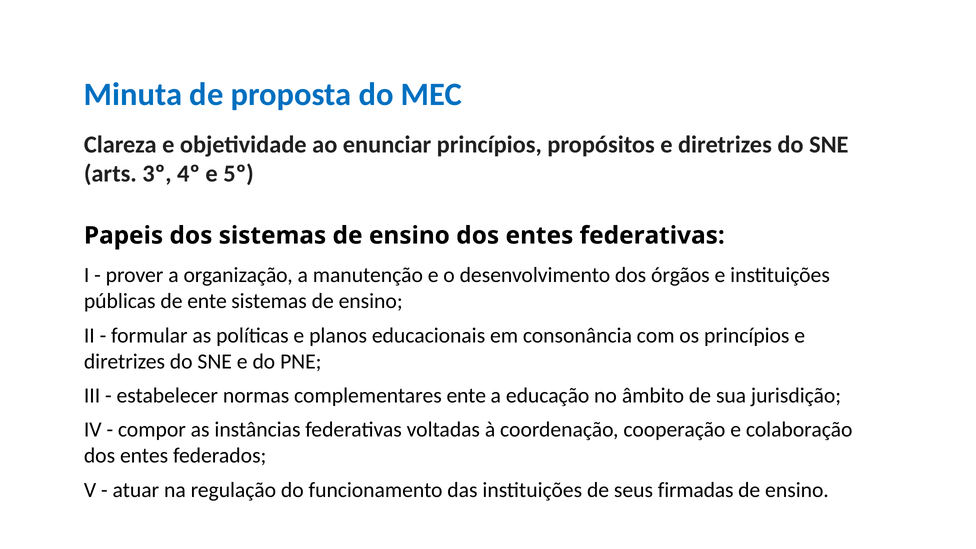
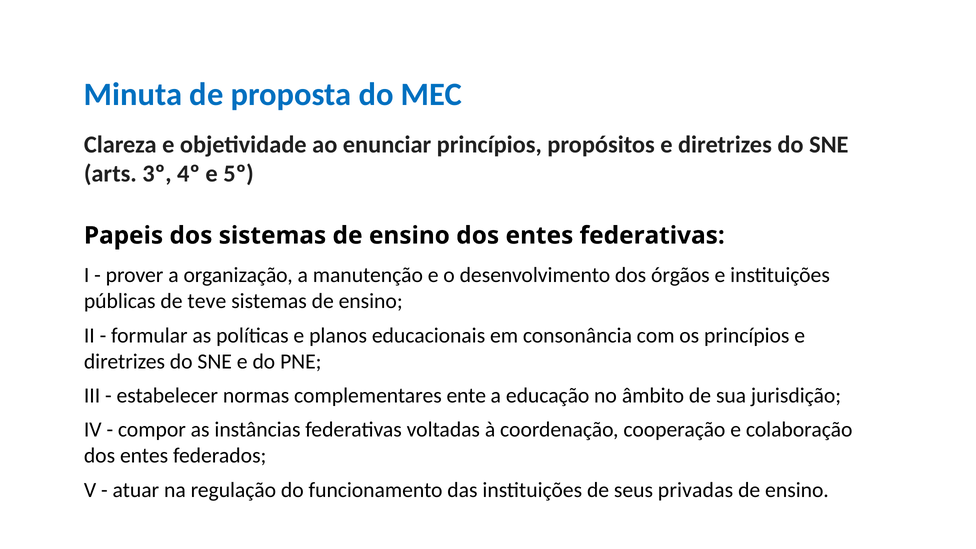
de ente: ente -> teve (207, 301)
firmadas: firmadas -> privadas (695, 490)
